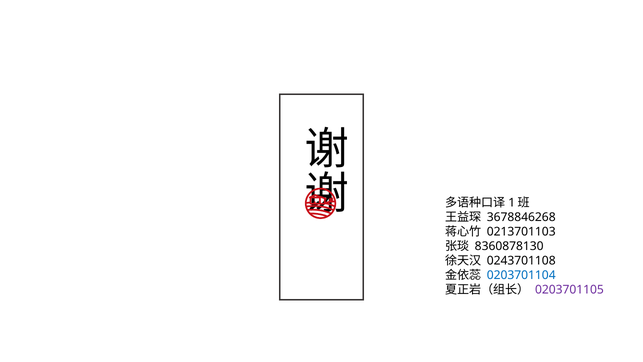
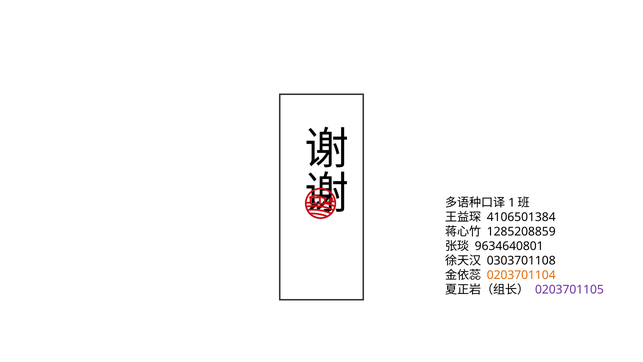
3678846268: 3678846268 -> 4106501384 (521, 217)
0213701103: 0213701103 -> 1285208859 (521, 232)
8360878130: 8360878130 -> 9634640801 (509, 246)
0243701108: 0243701108 -> 0303701108 (521, 261)
0203701104 colour: blue -> orange (521, 275)
